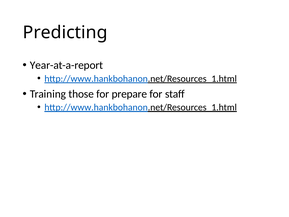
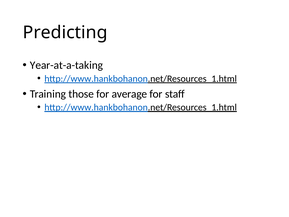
Year-at-a-report: Year-at-a-report -> Year-at-a-taking (66, 65)
prepare: prepare -> average (129, 94)
